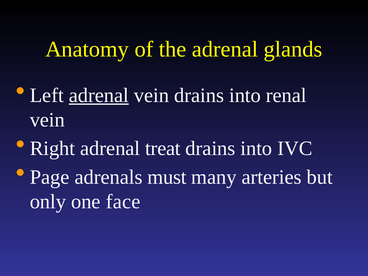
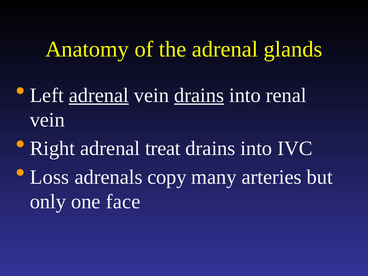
drains underline: none -> present (199, 95)
Page: Page -> Loss (50, 177)
must: must -> copy (167, 177)
